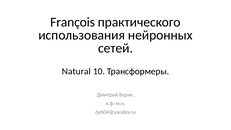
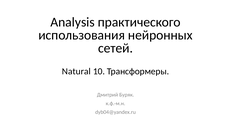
François: François -> Analysis (73, 22)
